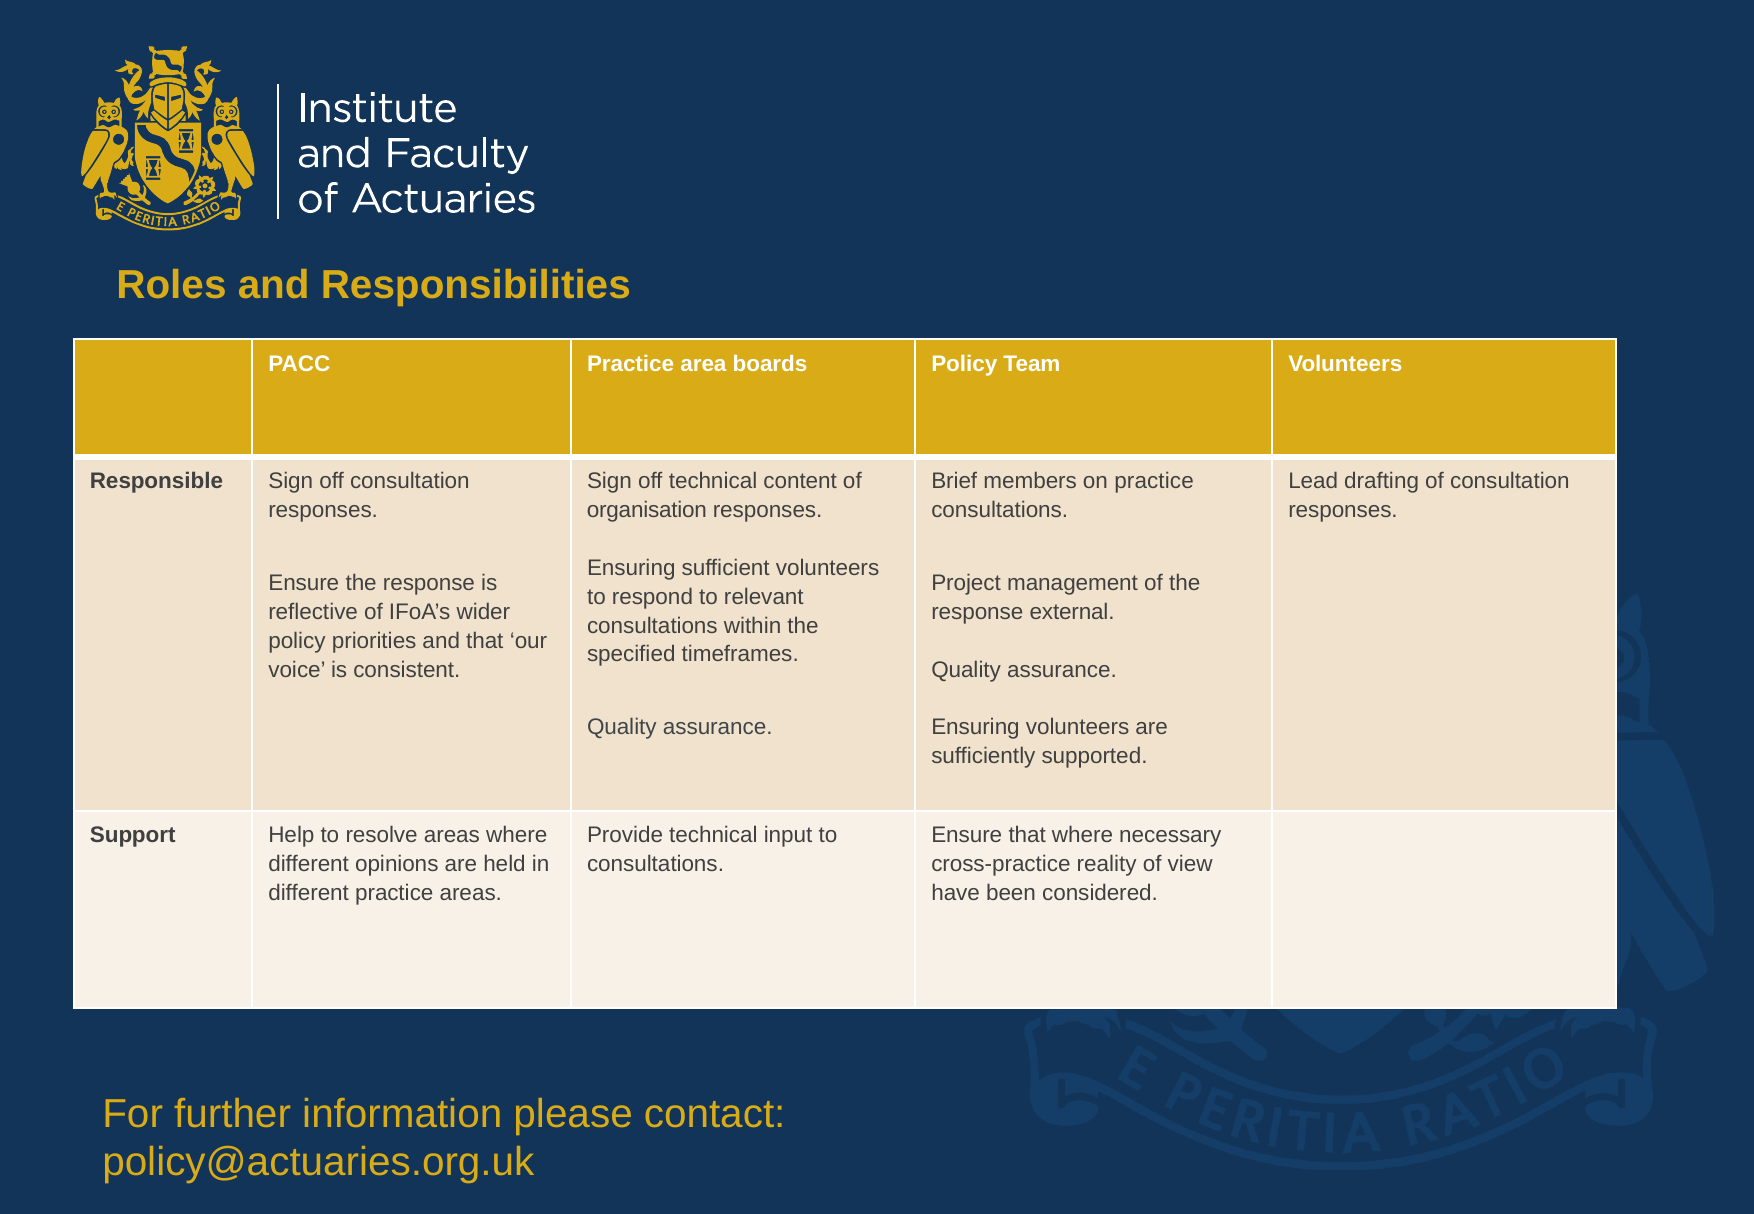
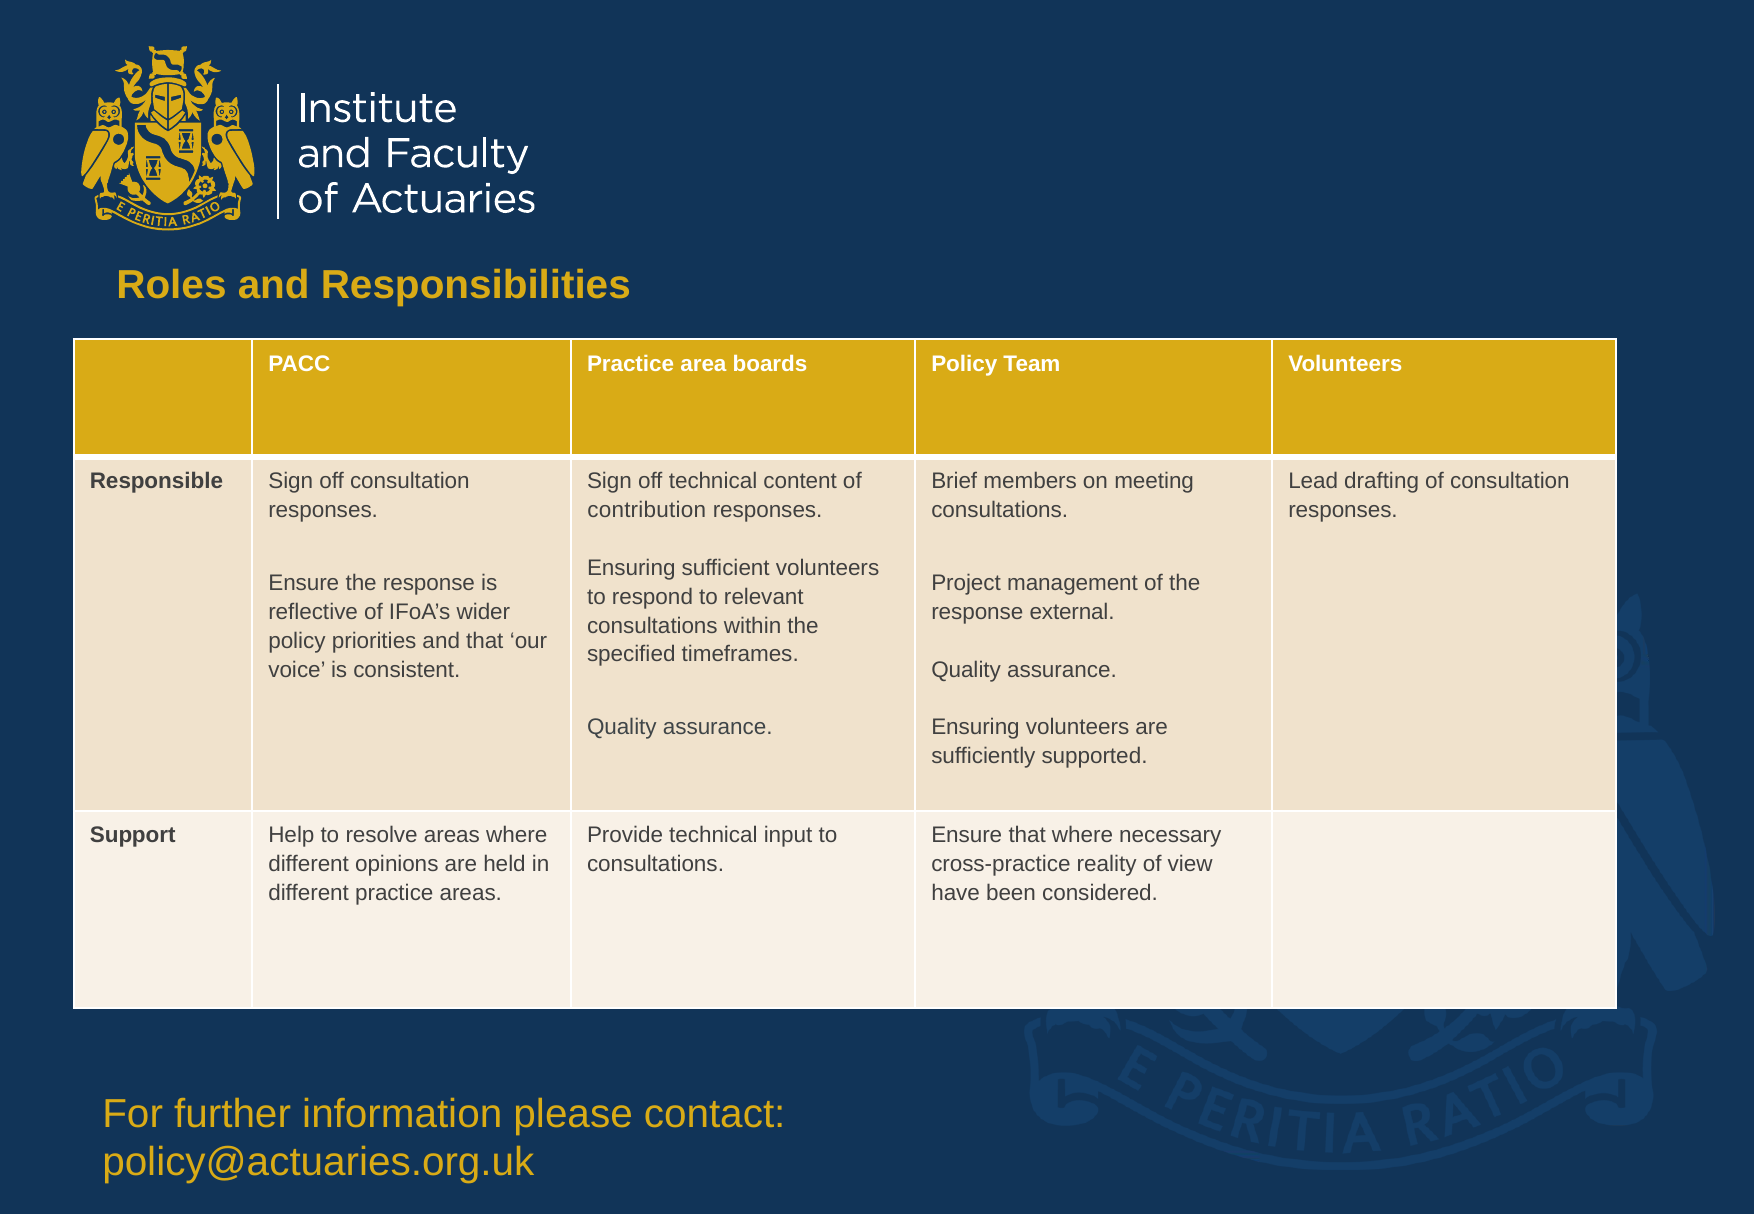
on practice: practice -> meeting (1154, 481)
organisation: organisation -> contribution (647, 510)
